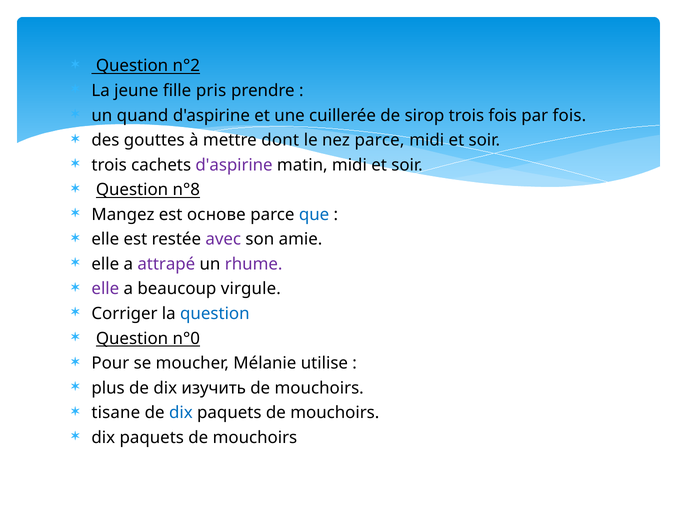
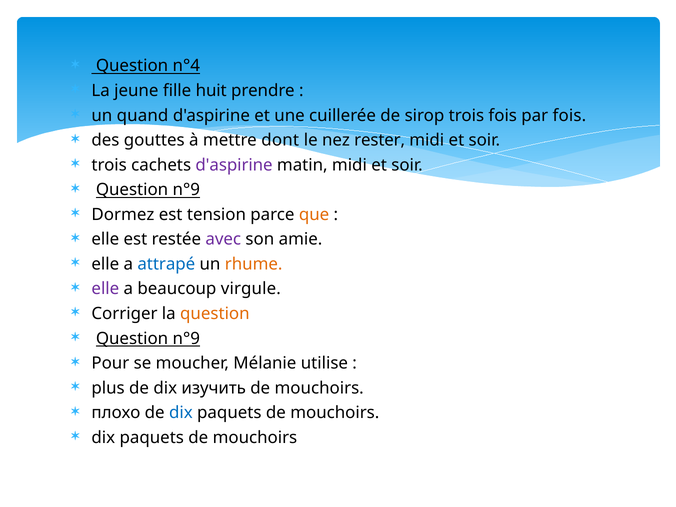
n°2: n°2 -> n°4 (186, 66)
pris: pris -> huit (211, 91)
nez parce: parce -> rester (380, 140)
n°8: n°8 -> n°9 (186, 190)
Mangez: Mangez -> Dormez (123, 215)
основе: основе -> tension (216, 215)
que colour: blue -> orange (314, 215)
attrapé colour: purple -> blue (166, 264)
rhume colour: purple -> orange (254, 264)
question colour: blue -> orange (215, 314)
n°0: n°0 -> n°9 (186, 338)
tisane: tisane -> плохо (116, 413)
